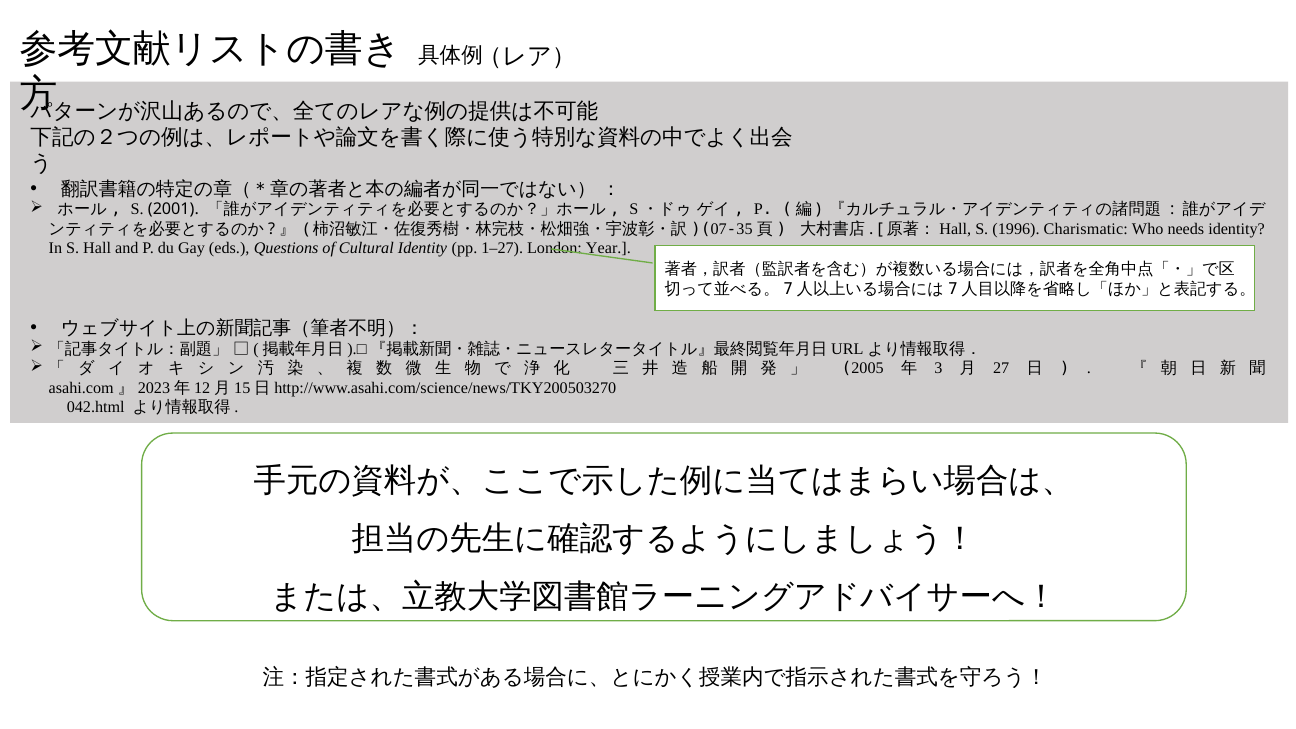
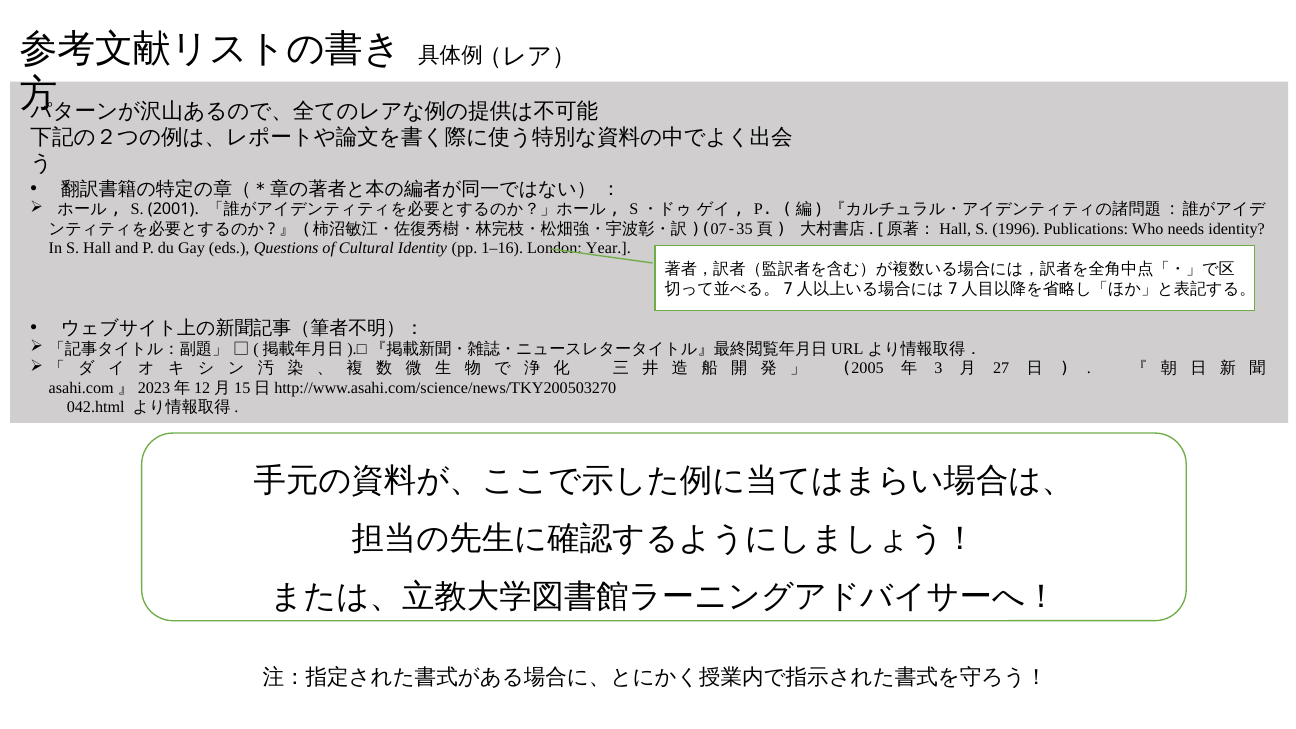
Charismatic: Charismatic -> Publications (1086, 229)
1–27: 1–27 -> 1–16 (502, 249)
